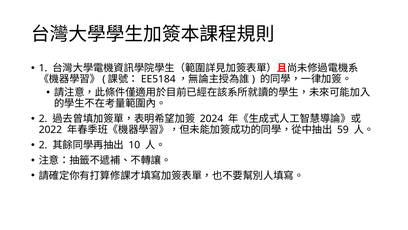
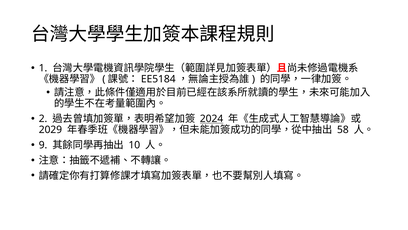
2024 underline: none -> present (212, 118)
2022: 2022 -> 2029 (50, 130)
59: 59 -> 58 (343, 130)
2: 2 -> 9 (43, 145)
